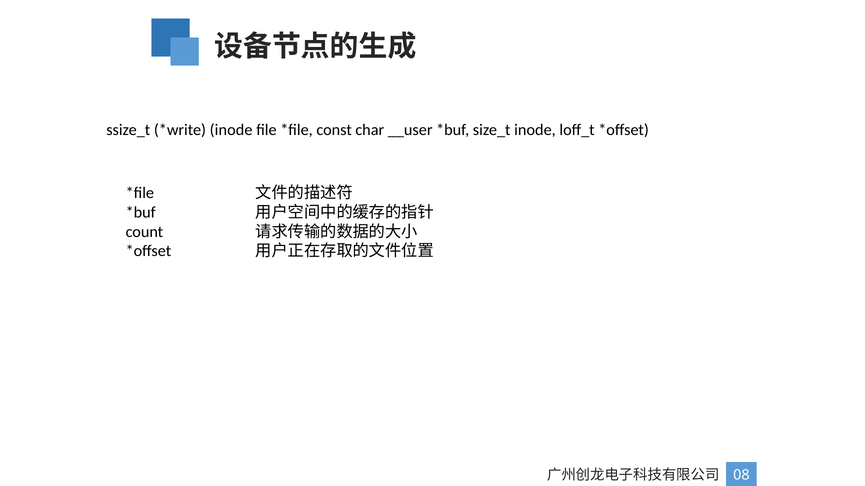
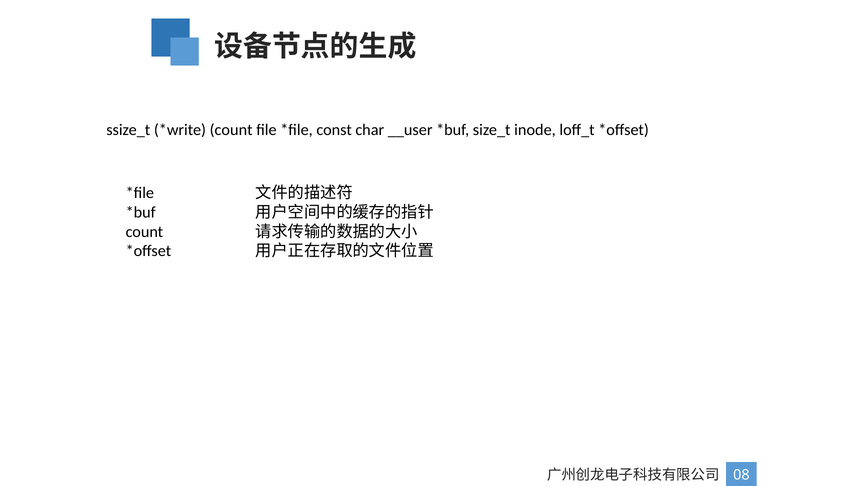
inode: inode -> count (231, 130)
